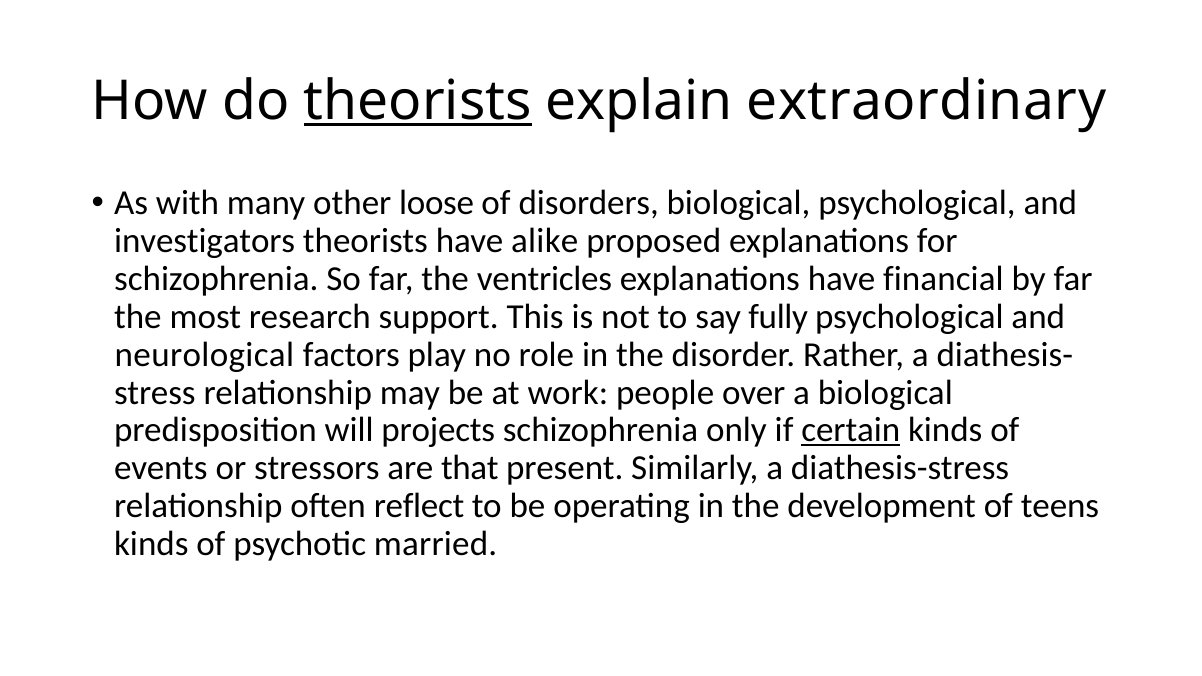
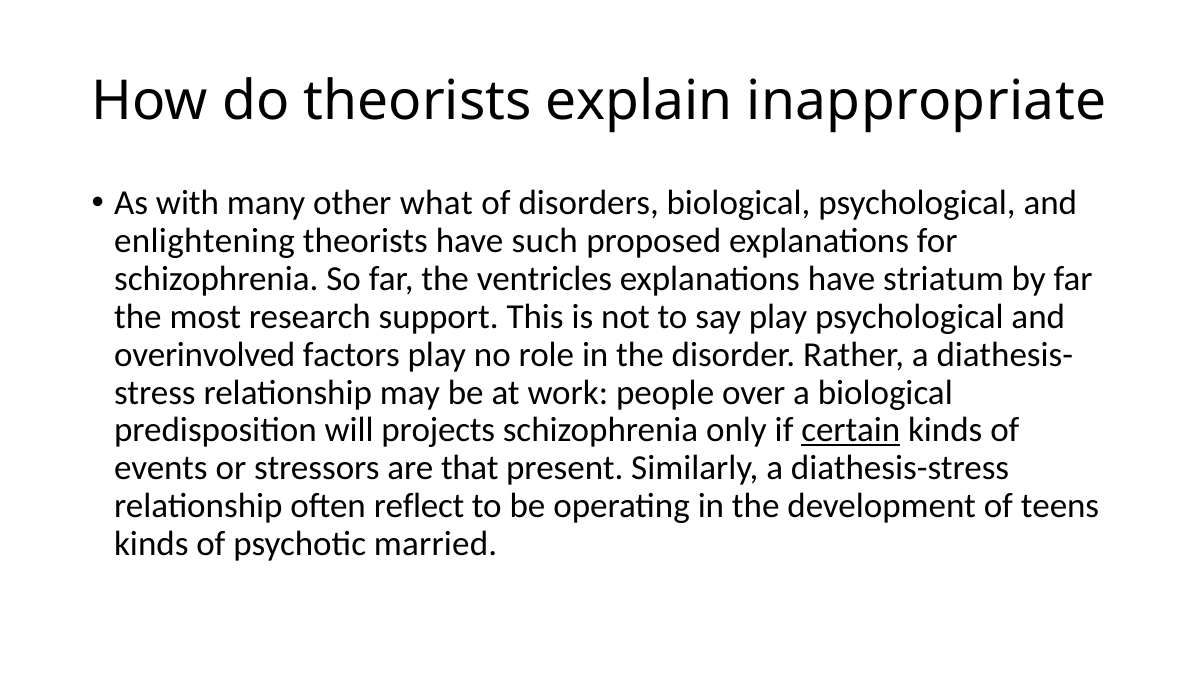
theorists underline: present -> none (418, 101)
extraordinary: extraordinary -> inappropriate (926, 101)
loose: loose -> what (436, 203)
investigators: investigators -> enlightening (204, 241)
alike: alike -> such (545, 241)
financial: financial -> striatum (943, 279)
say fully: fully -> play (778, 317)
neurological: neurological -> overinvolved (205, 355)
